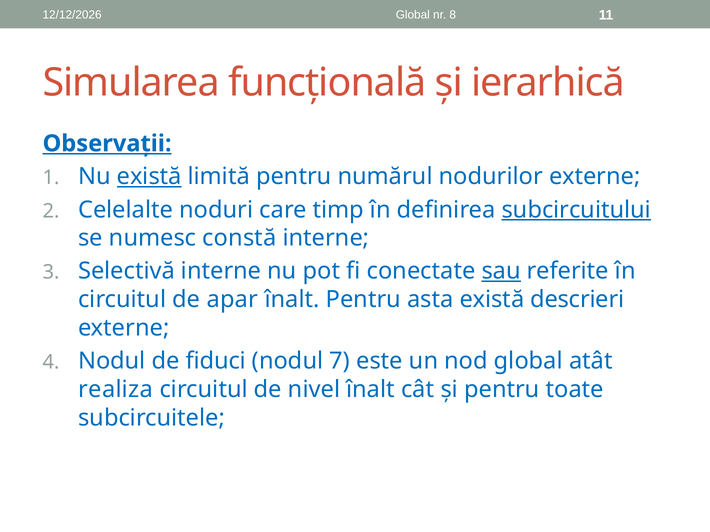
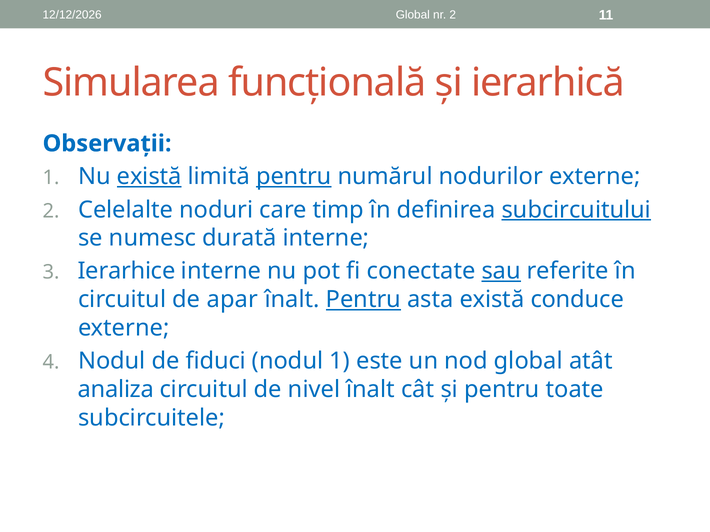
nr 8: 8 -> 2 (453, 15)
Observații underline: present -> none (107, 144)
pentru underline: none -> present (294, 177)
constă: constă -> durată (239, 238)
Selectivă: Selectivă -> Ierarhice (127, 271)
Pentru underline: none -> present (363, 300)
descrieri: descrieri -> conduce (577, 300)
nodul 7: 7 -> 1 (340, 361)
realiza: realiza -> analiza (116, 390)
